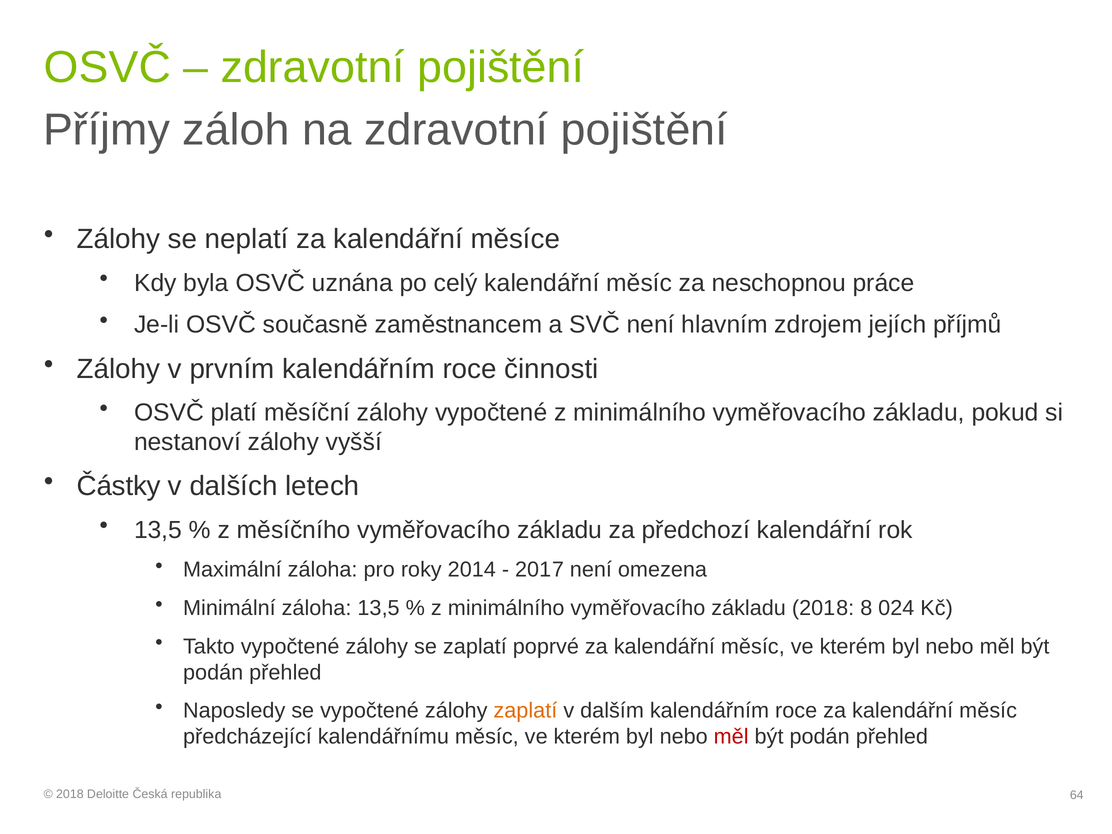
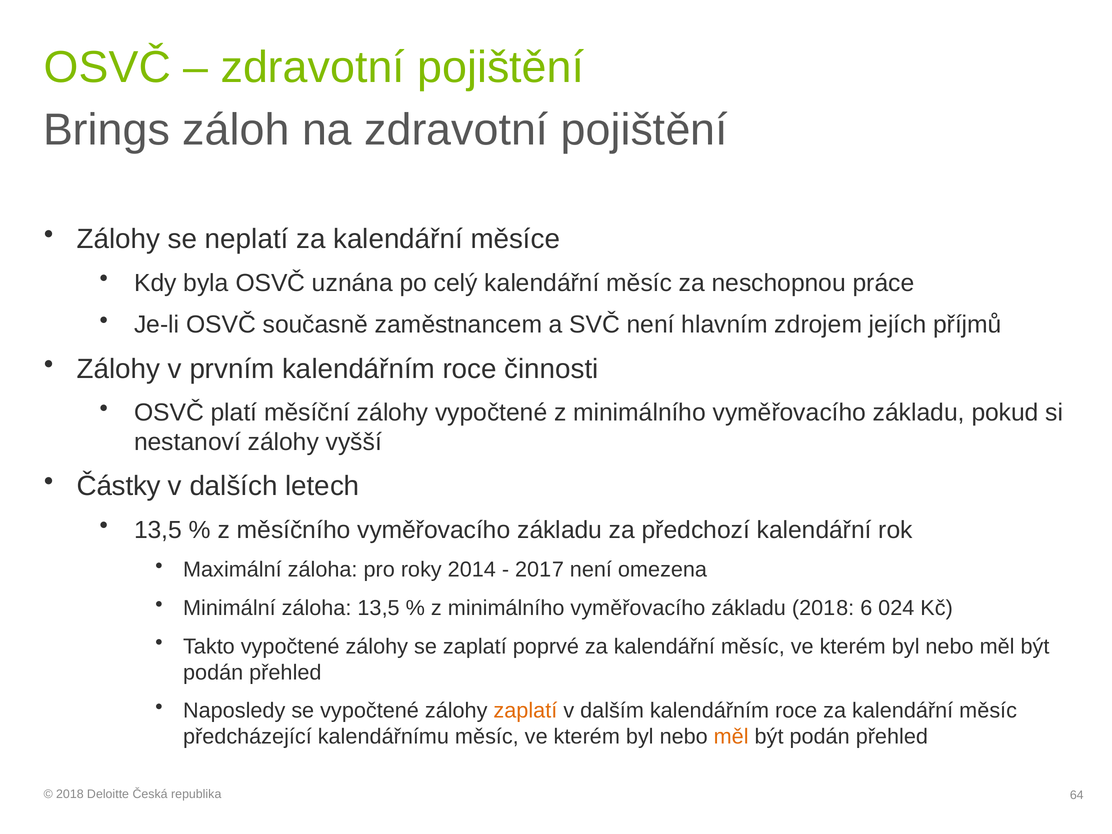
Příjmy: Příjmy -> Brings (107, 130)
8: 8 -> 6 (866, 608)
měl colour: red -> orange (731, 737)
